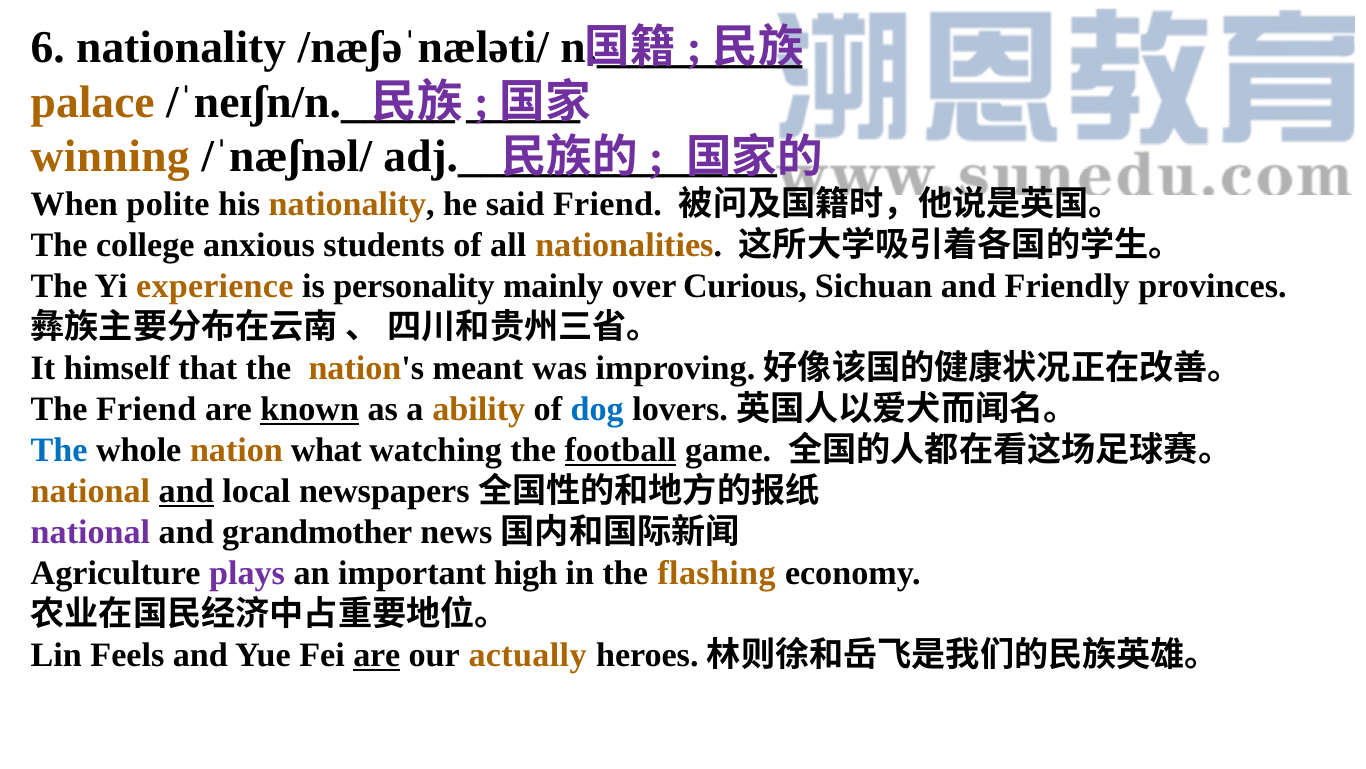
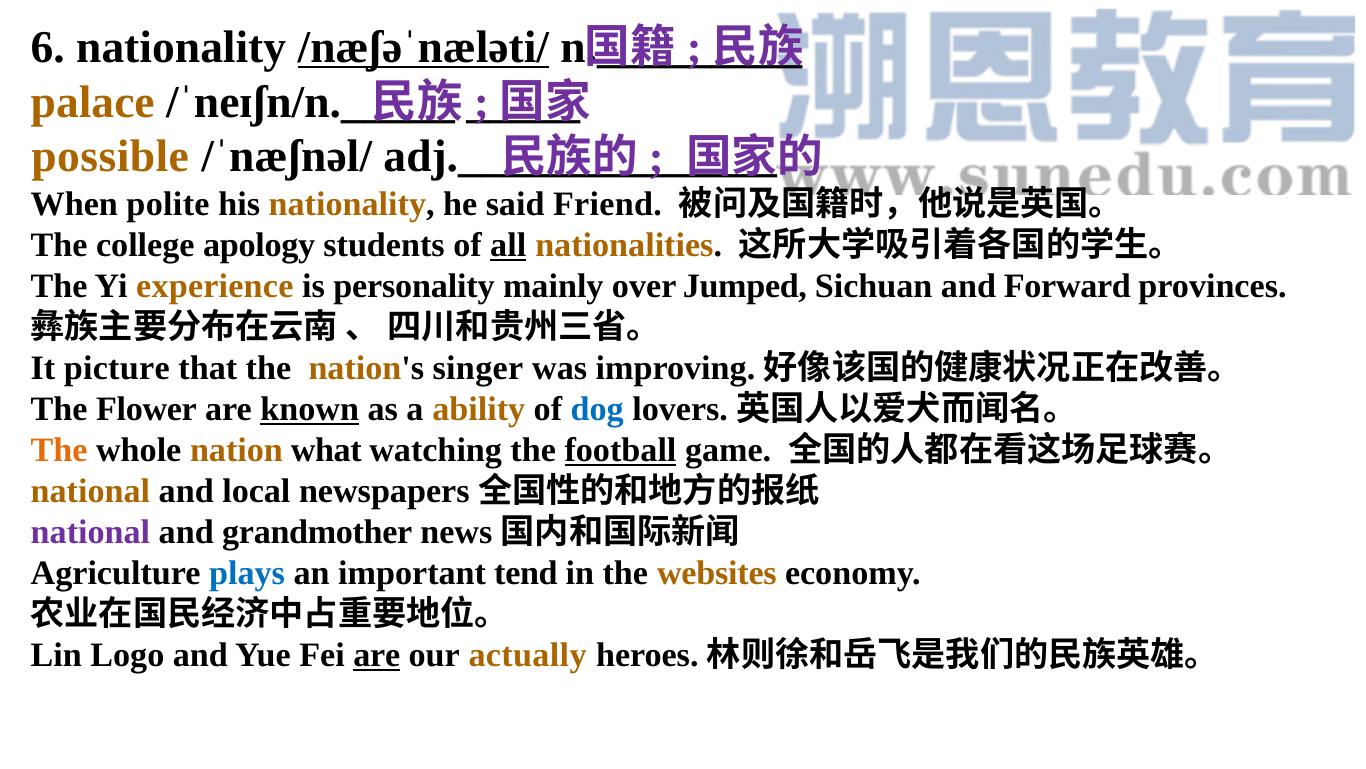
/næʃəˈnæləti/ underline: none -> present (423, 47)
winning: winning -> possible (110, 157)
anxious: anxious -> apology (259, 245)
all underline: none -> present (508, 245)
Curious: Curious -> Jumped (745, 286)
Friendly: Friendly -> Forward (1067, 286)
himself: himself -> picture (117, 368)
meant: meant -> singer (478, 368)
The Friend: Friend -> Flower (146, 409)
The colour: blue -> orange (59, 450)
and underline: present -> none (186, 491)
plays colour: purple -> blue (247, 573)
high: high -> tend (526, 573)
flashing: flashing -> websites (717, 573)
Feels: Feels -> Logo (127, 654)
